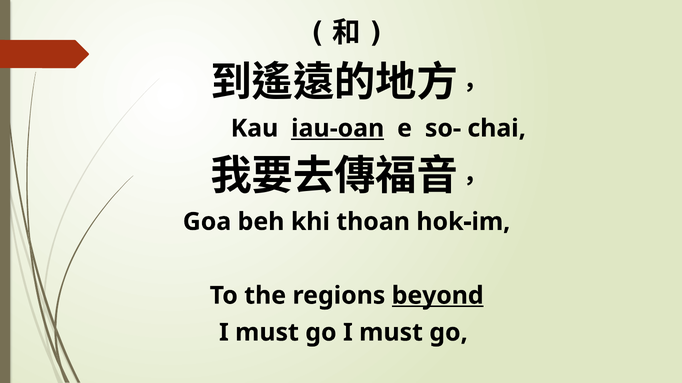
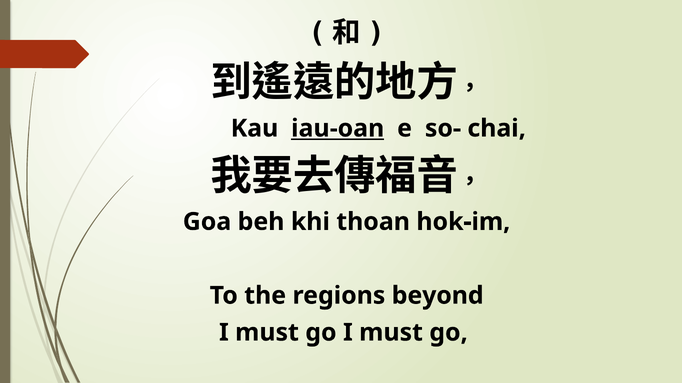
beyond underline: present -> none (438, 296)
